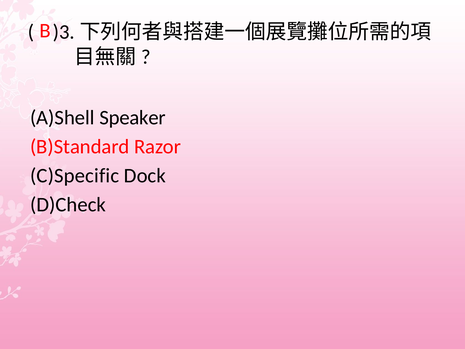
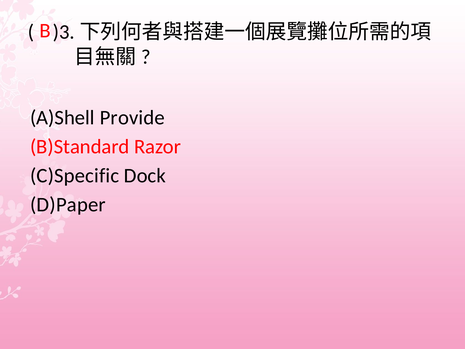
Speaker: Speaker -> Provide (132, 118)
D)Check: D)Check -> D)Paper (68, 204)
